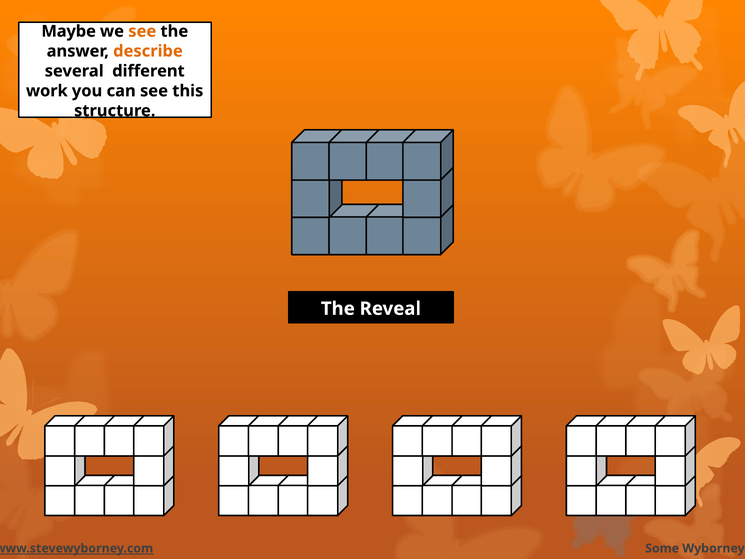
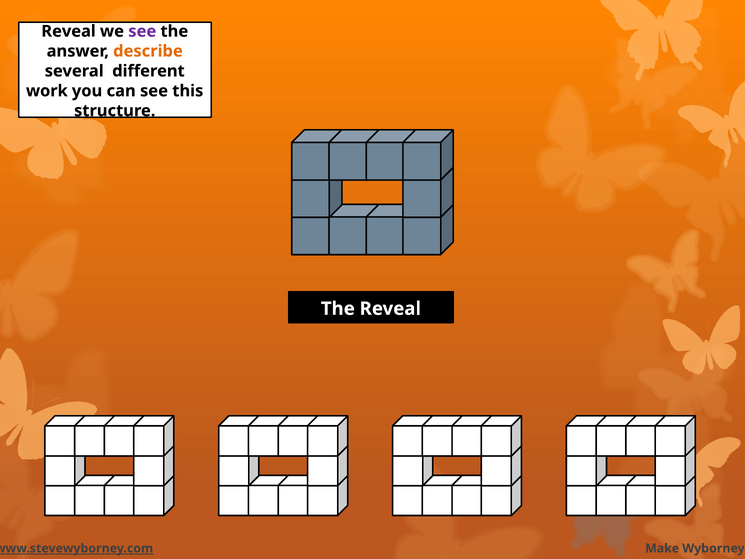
Maybe: Maybe -> Reveal (69, 31)
see colour: orange -> purple (142, 31)
Some: Some -> Make (662, 548)
